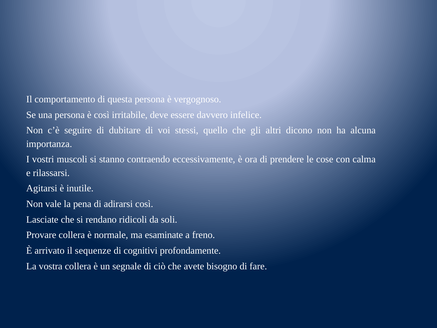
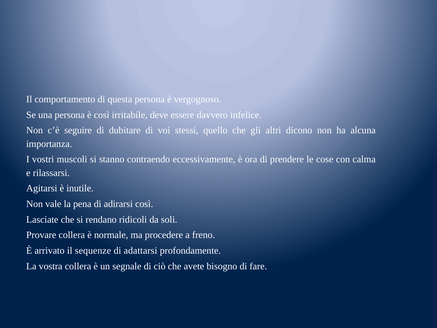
esaminate: esaminate -> procedere (164, 235)
cognitivi: cognitivi -> adattarsi (140, 251)
